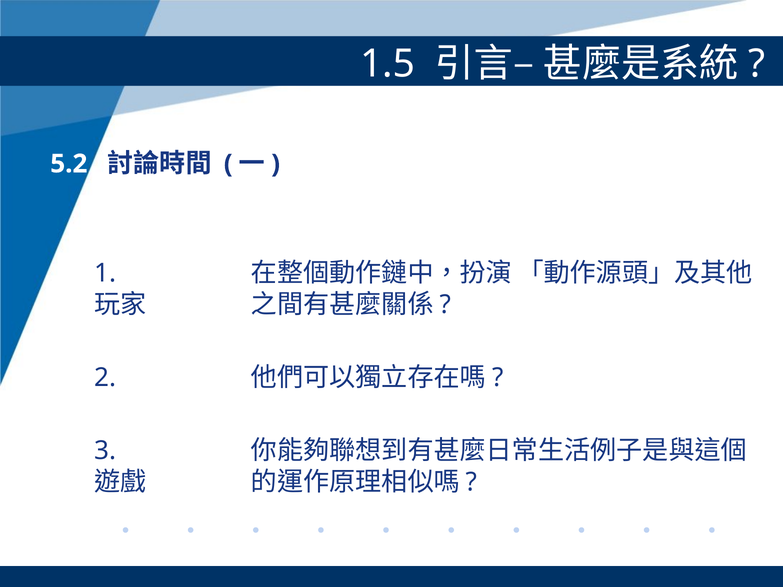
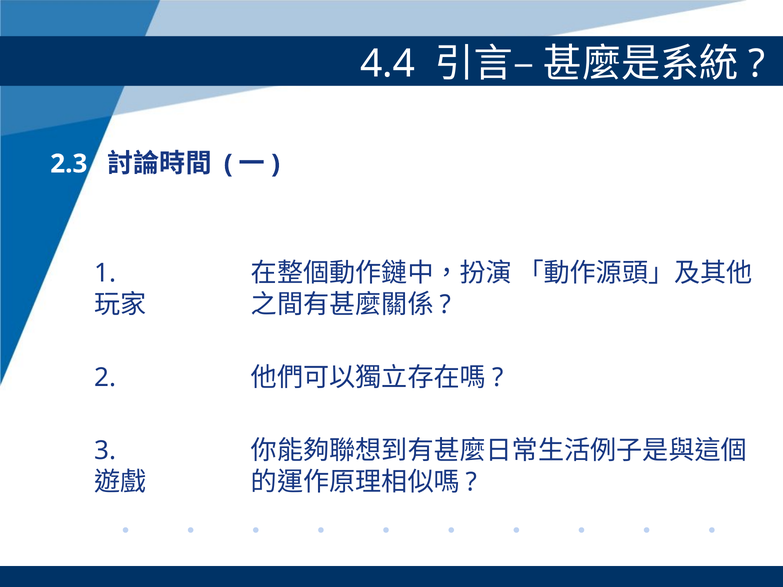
1.5: 1.5 -> 4.4 (388, 64)
5.2: 5.2 -> 2.3 (69, 164)
